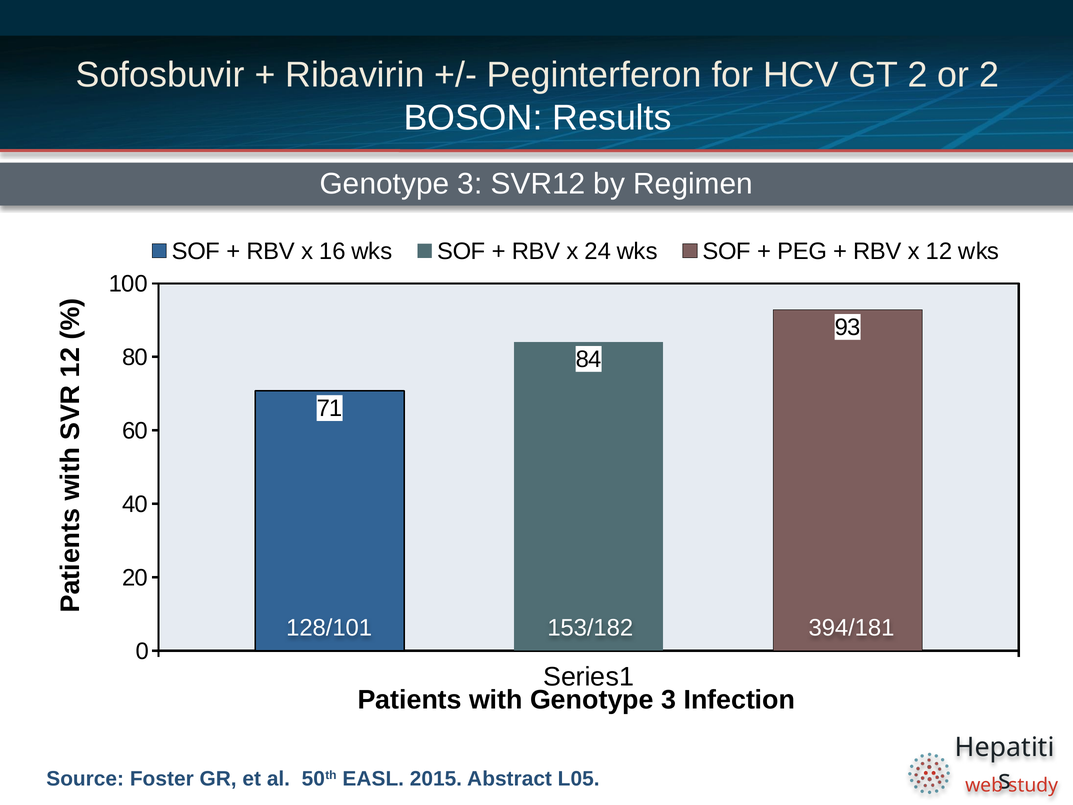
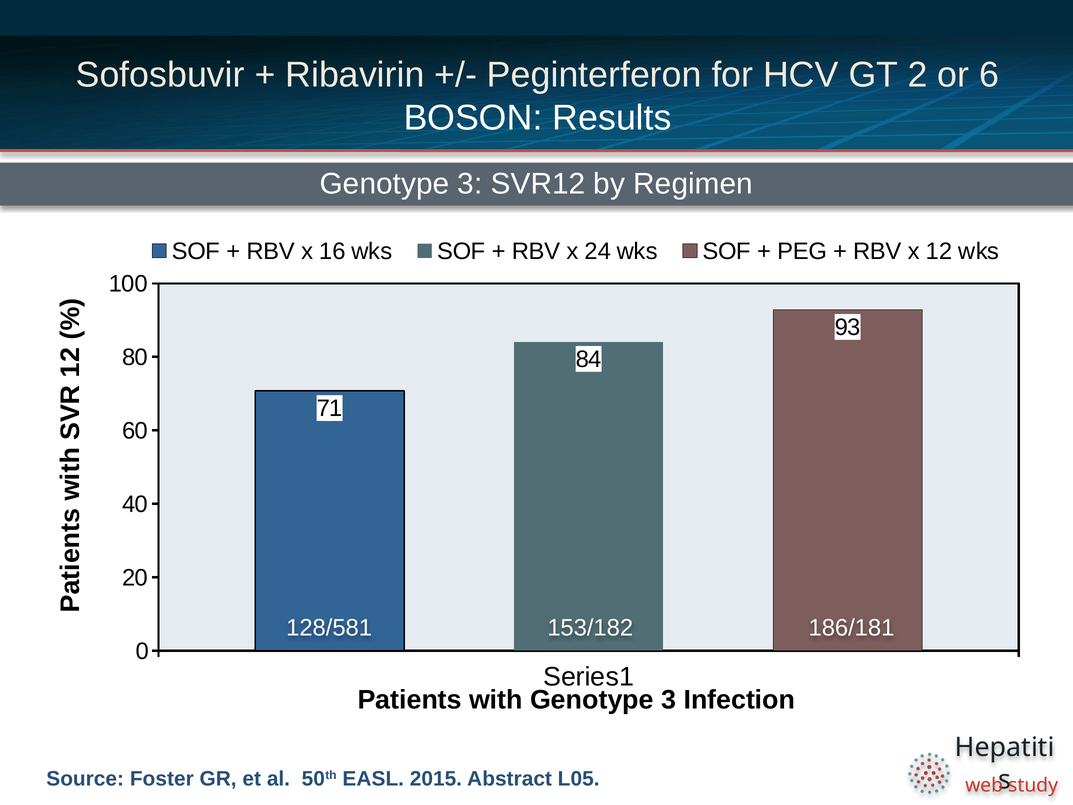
or 2: 2 -> 6 (989, 75)
128/101: 128/101 -> 128/581 (329, 628)
394/181: 394/181 -> 186/181 (851, 628)
